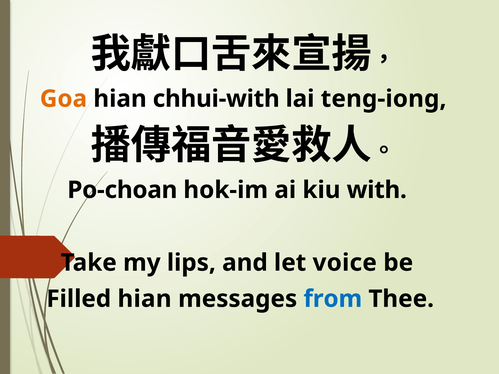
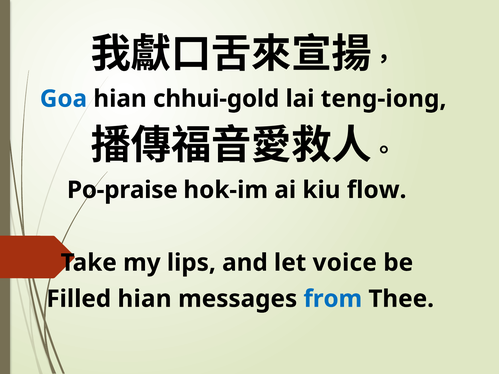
Goa colour: orange -> blue (63, 99)
chhui-with: chhui-with -> chhui-gold (216, 99)
Po-choan: Po-choan -> Po-praise (122, 190)
with: with -> flow (377, 190)
